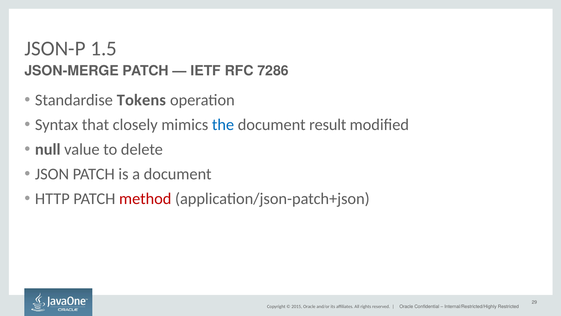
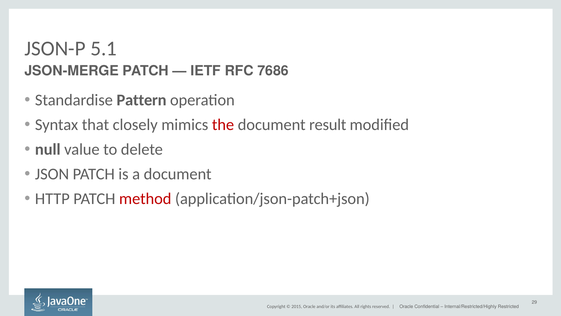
1.5: 1.5 -> 5.1 (104, 49)
7286: 7286 -> 7686 (273, 71)
Tokens: Tokens -> Pattern (142, 100)
the colour: blue -> red (223, 125)
